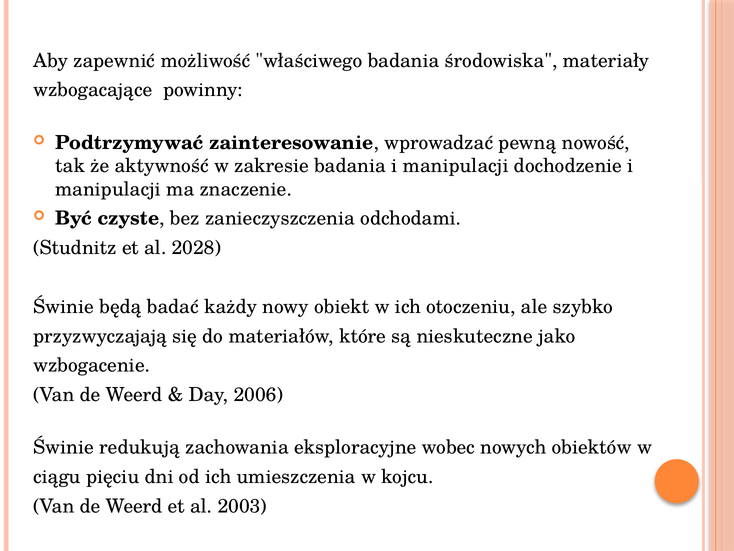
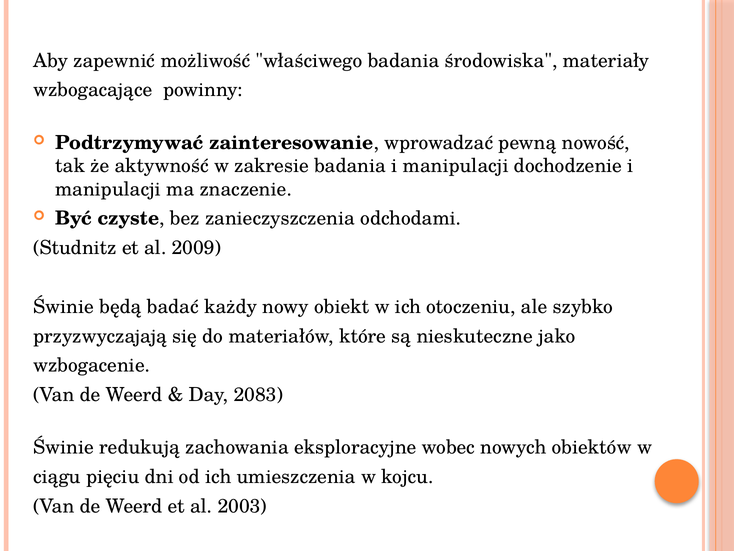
2028: 2028 -> 2009 (196, 248)
2006: 2006 -> 2083 (258, 395)
